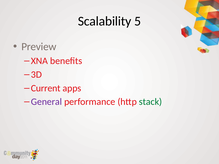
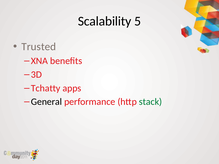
Preview: Preview -> Trusted (39, 47)
Current: Current -> Tchatty (46, 88)
General colour: purple -> black (46, 102)
